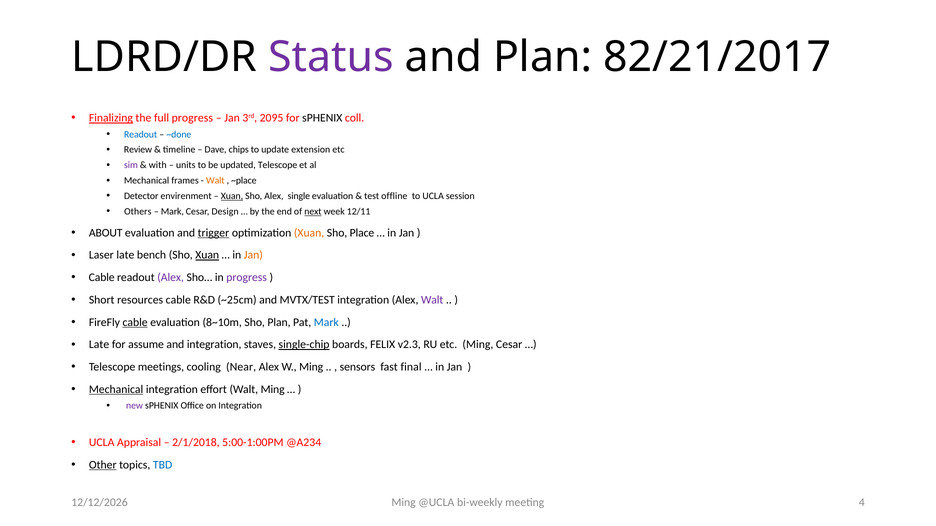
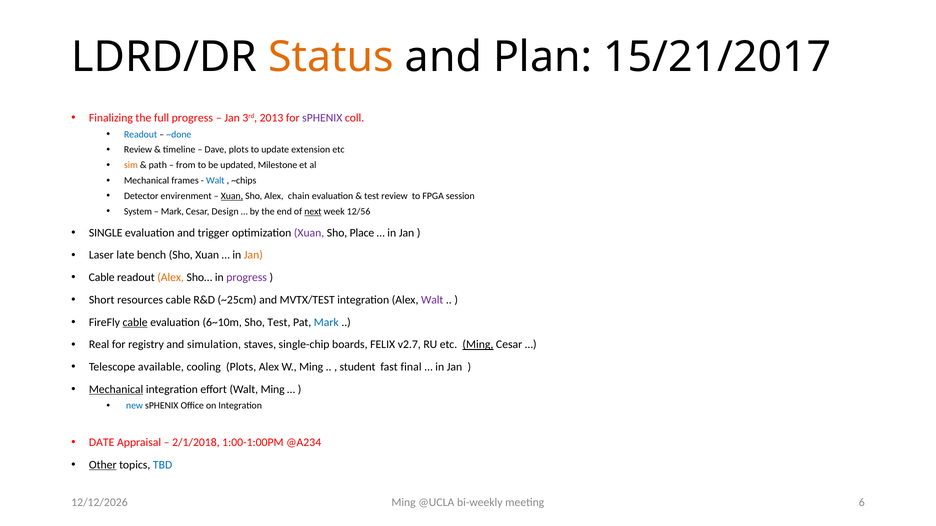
Status colour: purple -> orange (331, 57)
82/21/2017: 82/21/2017 -> 15/21/2017 (717, 57)
Finalizing underline: present -> none (111, 118)
2095: 2095 -> 2013 (272, 118)
sPHENIX colour: black -> purple (322, 118)
Dave chips: chips -> plots (239, 150)
sim colour: purple -> orange (131, 165)
with: with -> path (158, 165)
units: units -> from (186, 165)
updated Telescope: Telescope -> Milestone (278, 165)
Walt colour: orange -> blue (215, 181)
~place: ~place -> ~chips (244, 181)
single: single -> chain (299, 196)
test offline: offline -> review (394, 196)
to UCLA: UCLA -> FPGA (433, 196)
Others: Others -> System (138, 212)
12/11: 12/11 -> 12/56 (359, 212)
ABOUT: ABOUT -> SINGLE (106, 233)
trigger underline: present -> none (213, 233)
Xuan colour: orange -> purple (309, 233)
Xuan underline: present -> none (207, 255)
Alex colour: purple -> orange (171, 278)
8~10m: 8~10m -> 6~10m (222, 322)
Sho Plan: Plan -> Test (279, 322)
Late: Late -> Real (99, 345)
assume: assume -> registry (146, 345)
and integration: integration -> simulation (214, 345)
single-chip underline: present -> none (304, 345)
v2.3: v2.3 -> v2.7 (409, 345)
Ming underline: none -> present (478, 345)
meetings: meetings -> available (161, 367)
cooling Near: Near -> Plots (241, 367)
sensors: sensors -> student (357, 367)
new colour: purple -> blue (135, 406)
UCLA: UCLA -> DATE (102, 443)
5:00-1:00PM: 5:00-1:00PM -> 1:00-1:00PM (253, 443)
4: 4 -> 6 (862, 503)
